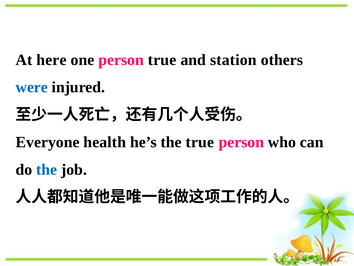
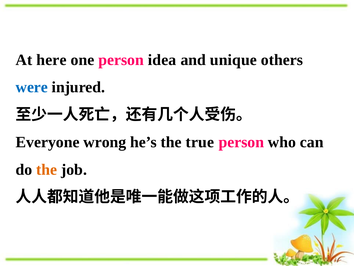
person true: true -> idea (162, 60)
station: station -> unique (233, 60)
health: health -> wrong (105, 142)
the colour: blue -> orange (47, 169)
